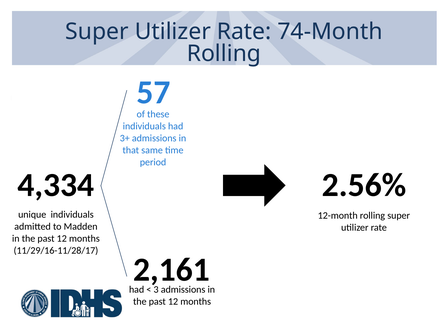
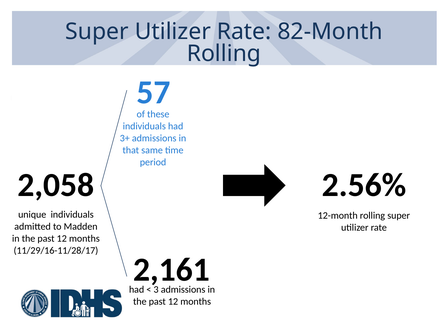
74-Month: 74-Month -> 82-Month (330, 32)
4,334: 4,334 -> 2,058 (56, 185)
